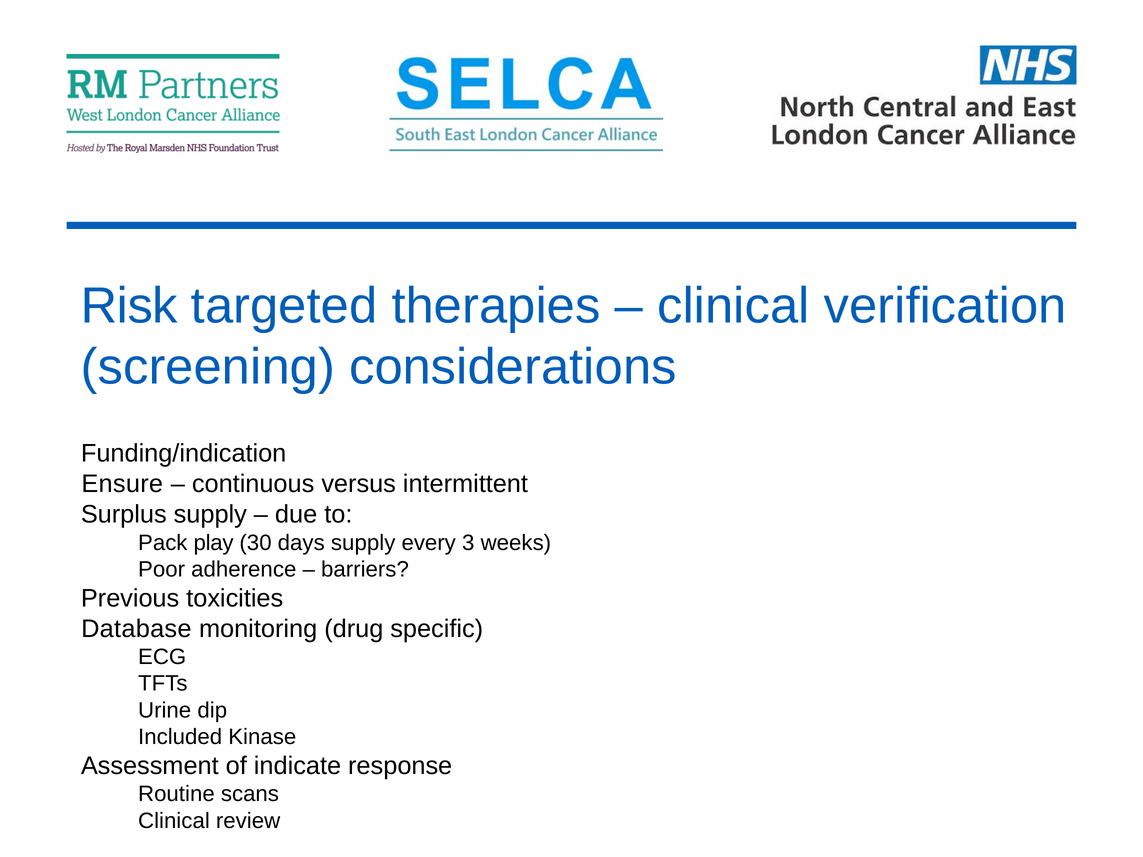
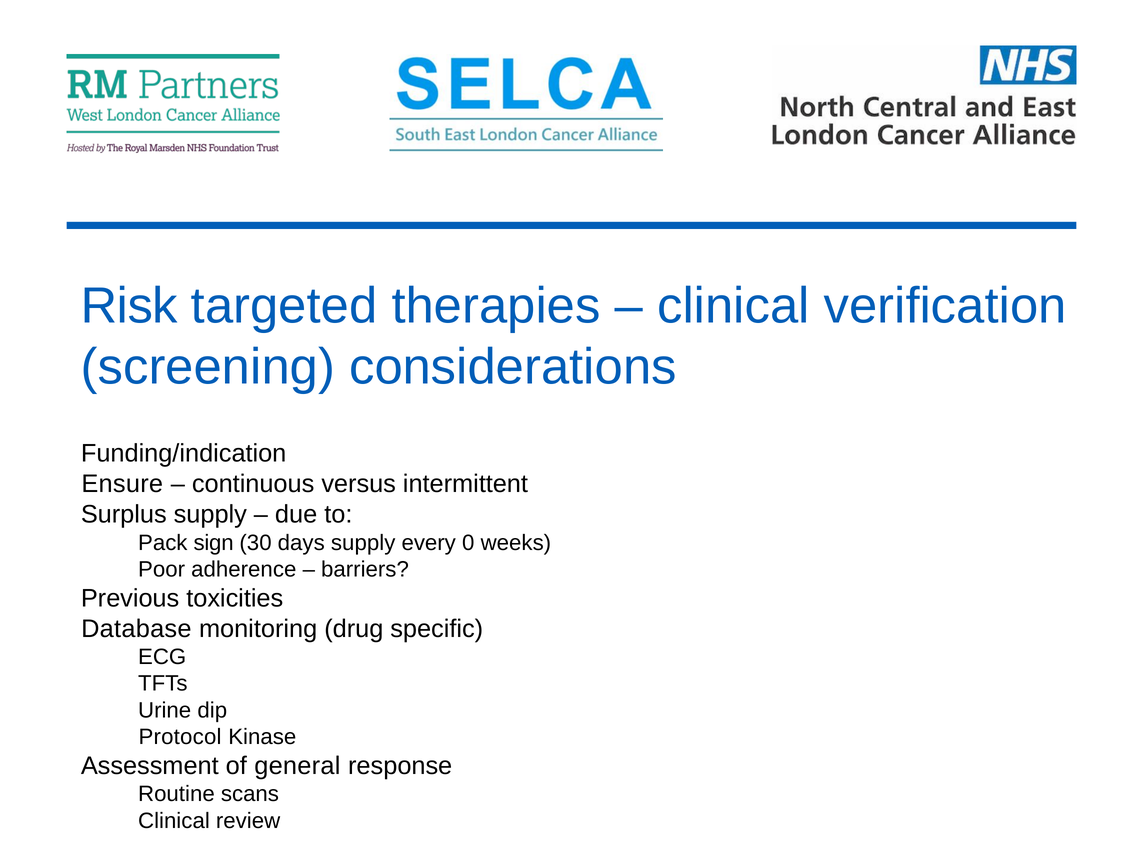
play: play -> sign (214, 543)
3: 3 -> 0 (468, 543)
Included: Included -> Protocol (180, 737)
indicate: indicate -> general (297, 766)
